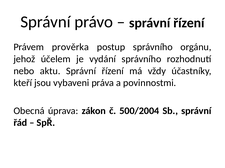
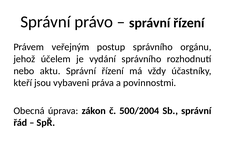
prověrka: prověrka -> veřejným (71, 47)
